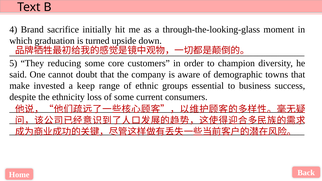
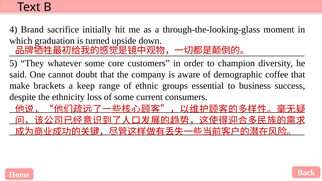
reducing: reducing -> whatever (64, 63)
towns: towns -> coffee (277, 75)
invested: invested -> brackets (49, 86)
